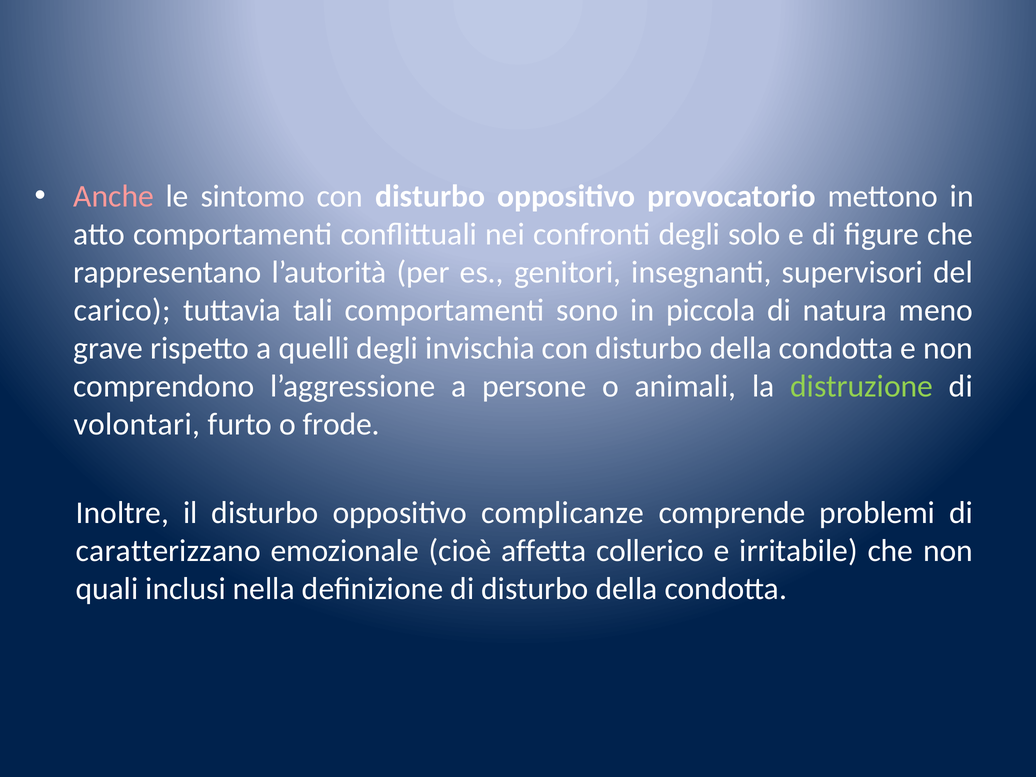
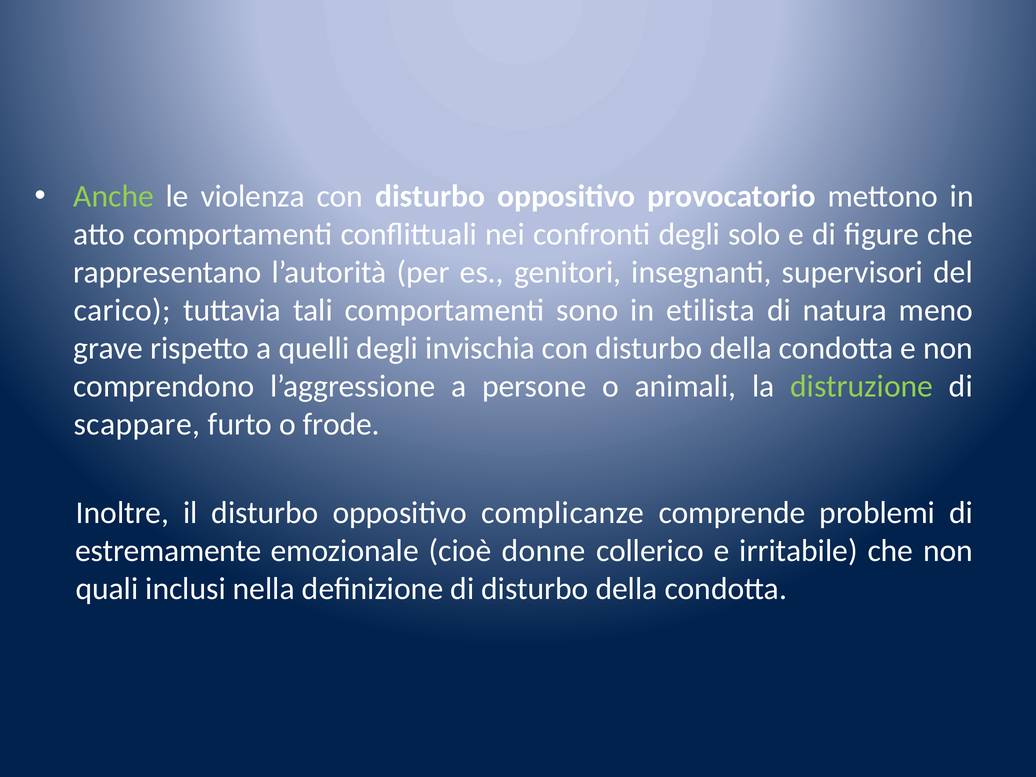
Anche colour: pink -> light green (114, 196)
sintomo: sintomo -> violenza (253, 196)
piccola: piccola -> etilista (710, 310)
volontari: volontari -> scappare (137, 424)
caratterizzano: caratterizzano -> estremamente (169, 551)
affetta: affetta -> donne (544, 551)
